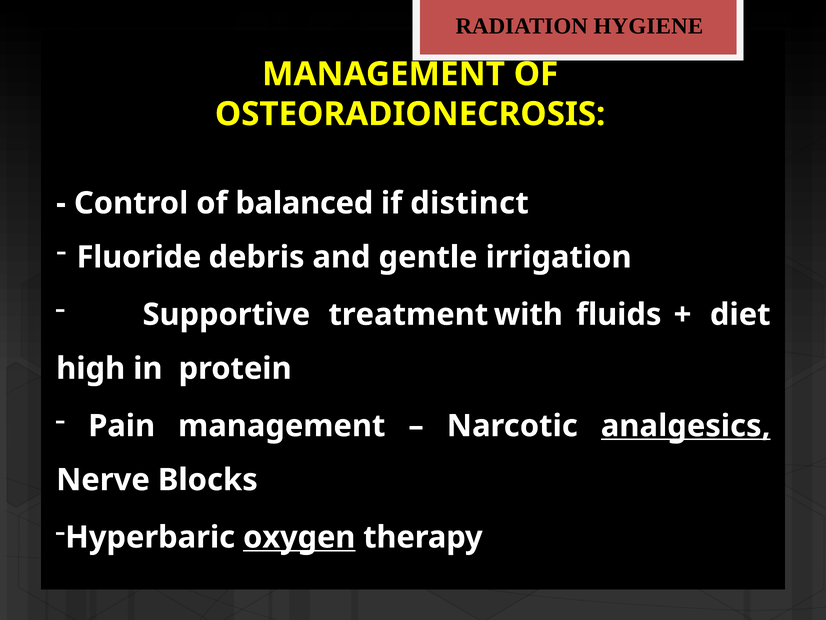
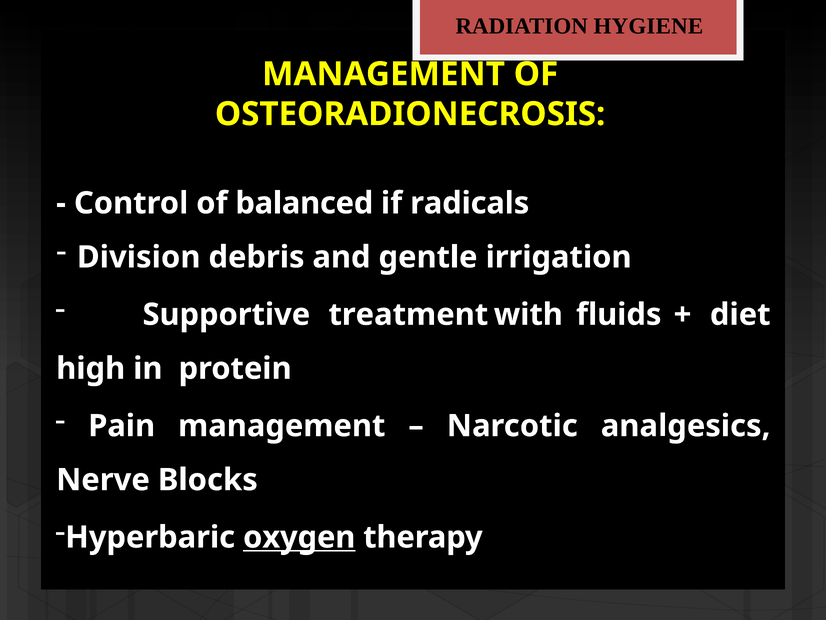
distinct: distinct -> radicals (470, 203)
Fluoride: Fluoride -> Division (139, 257)
analgesics underline: present -> none (686, 426)
